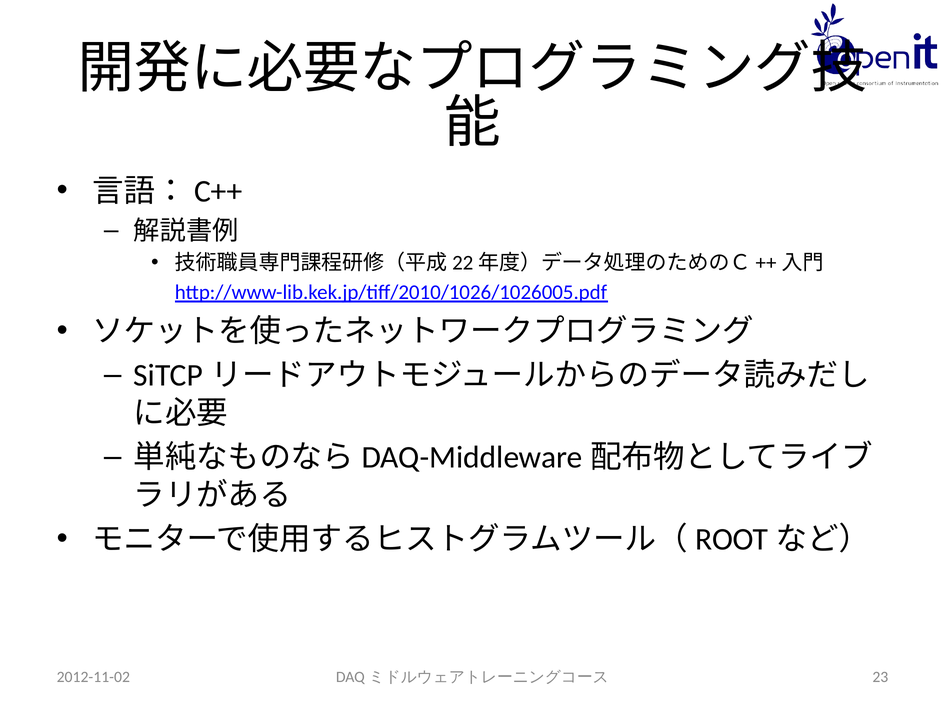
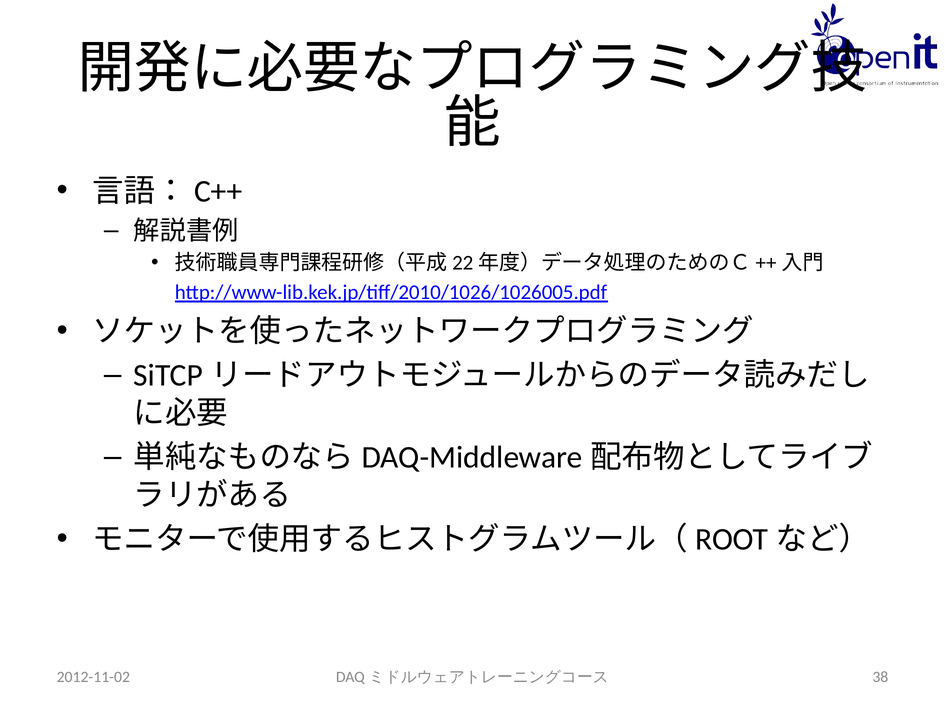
23: 23 -> 38 (880, 677)
